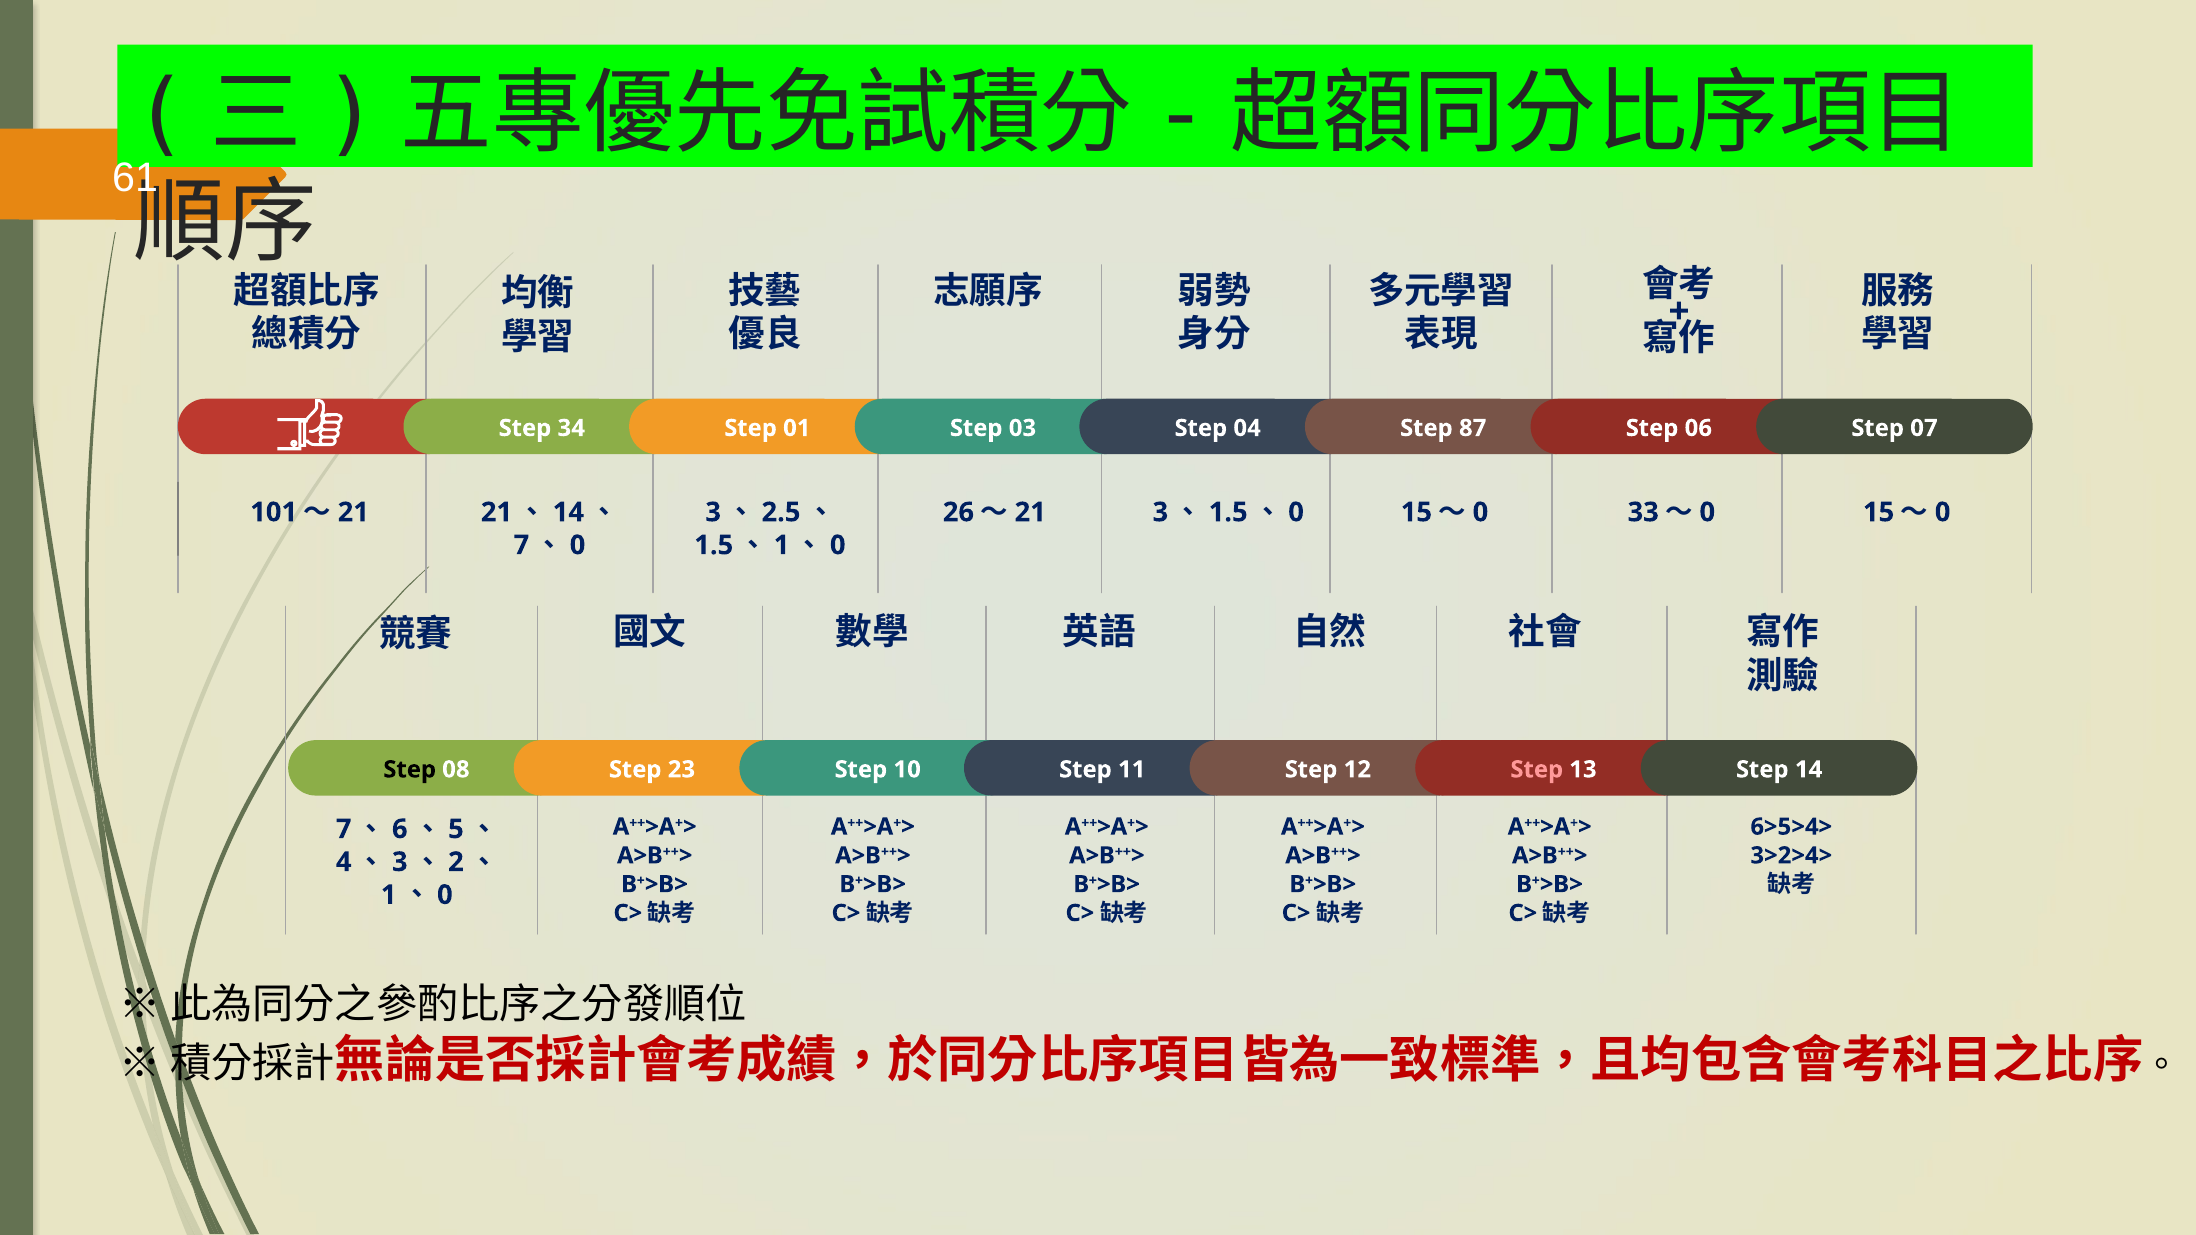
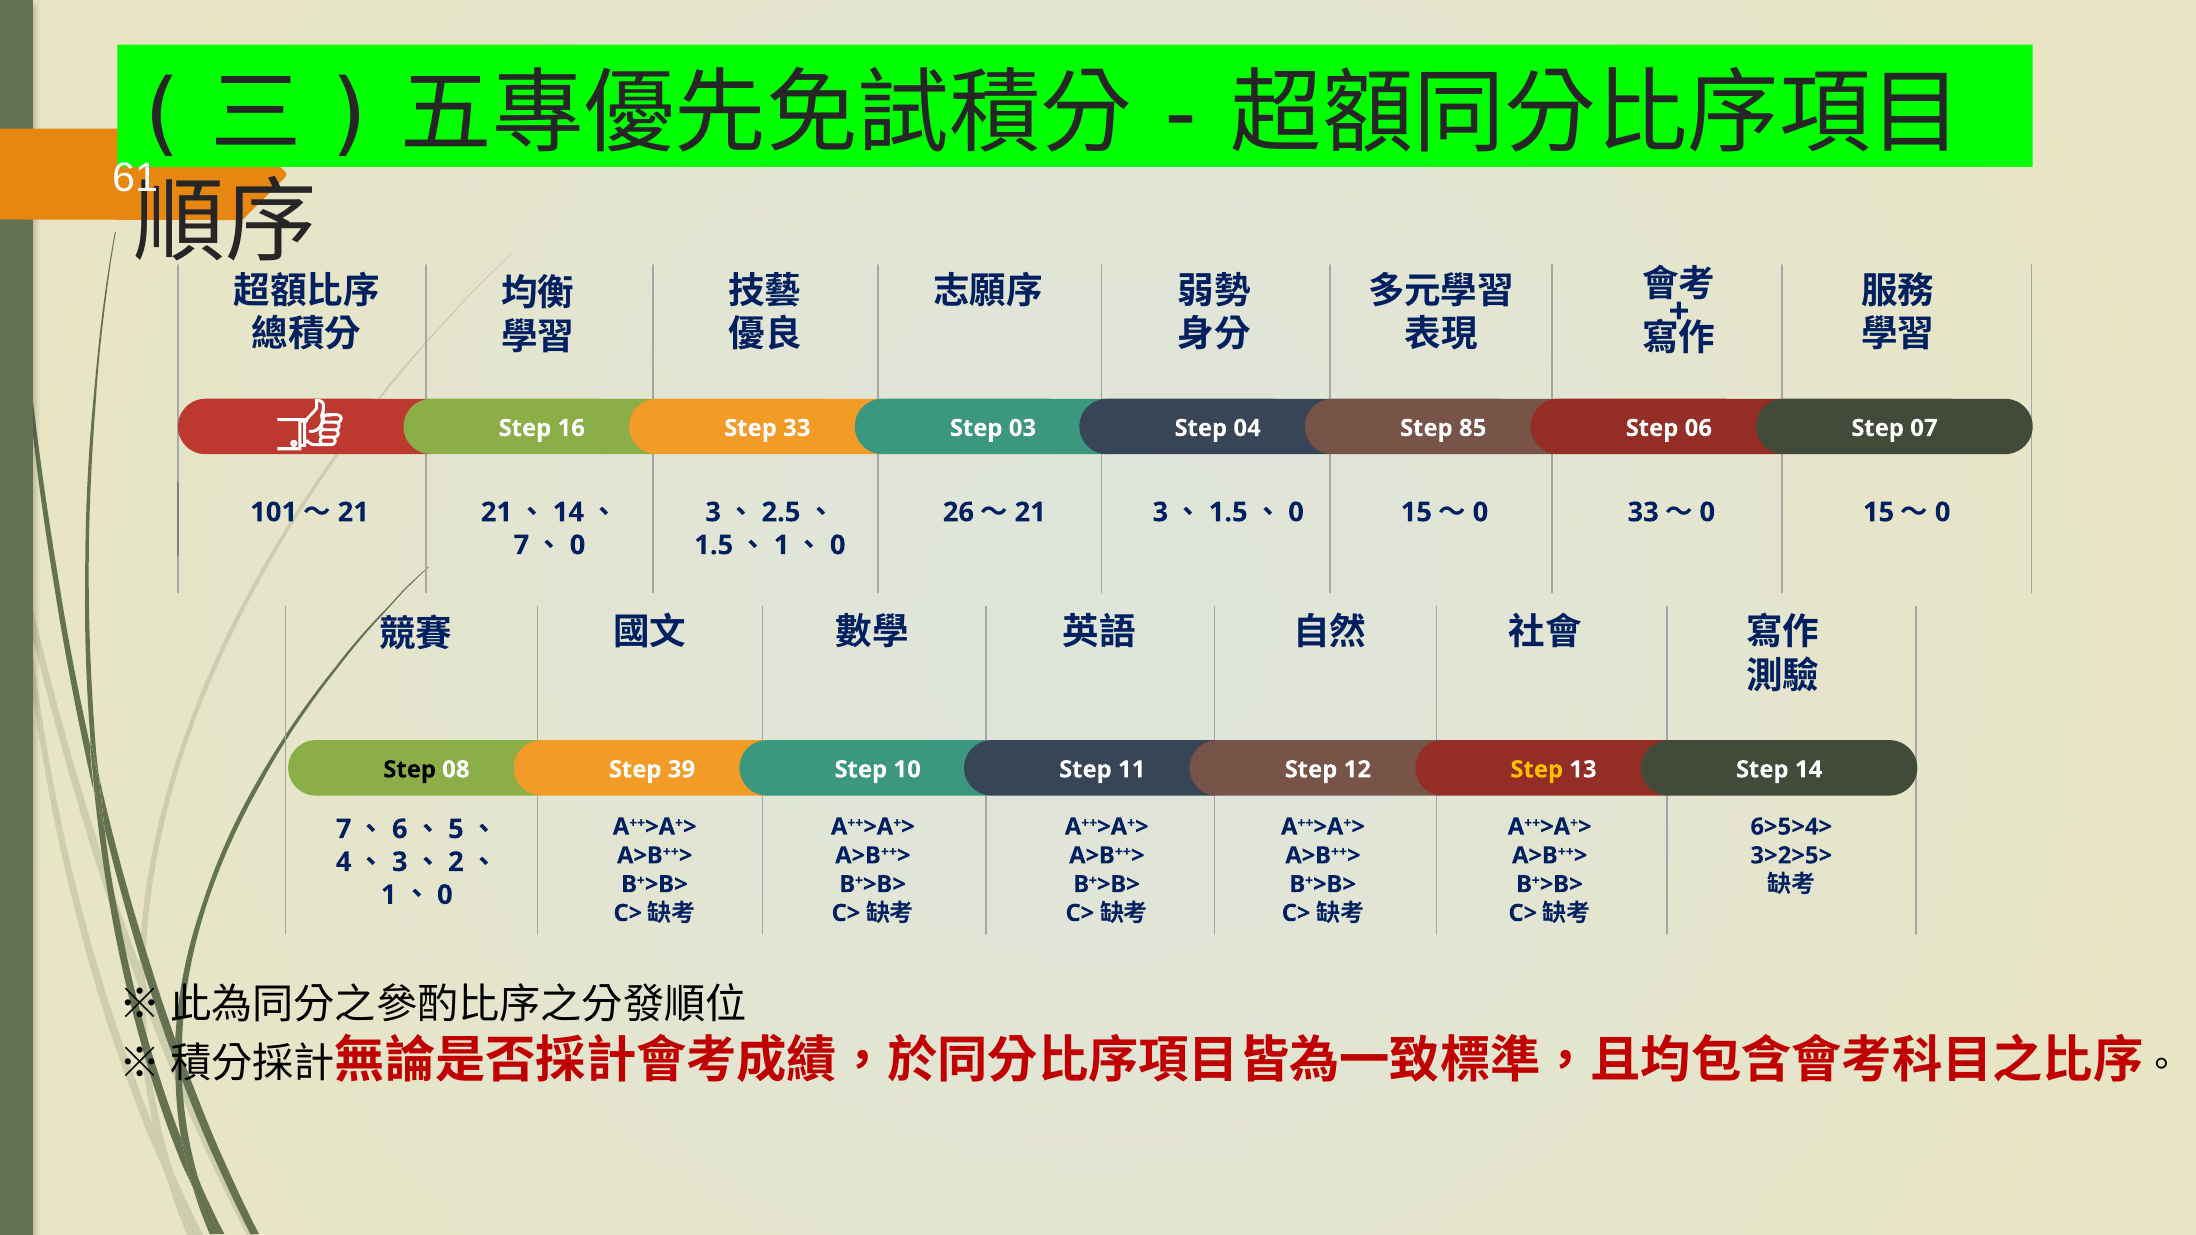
34: 34 -> 16 (571, 428)
Step 01: 01 -> 33 (797, 428)
87: 87 -> 85 (1473, 428)
23: 23 -> 39 (681, 770)
Step colour: pink -> yellow (1537, 770)
3>2>4>: 3>2>4> -> 3>2>5> (1791, 856)
